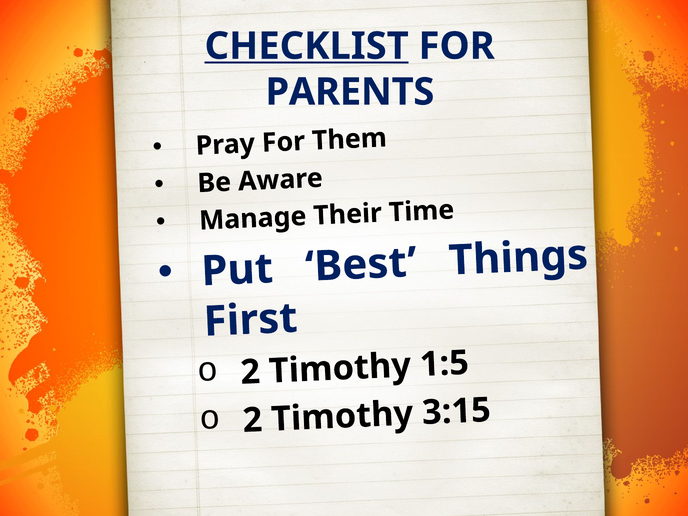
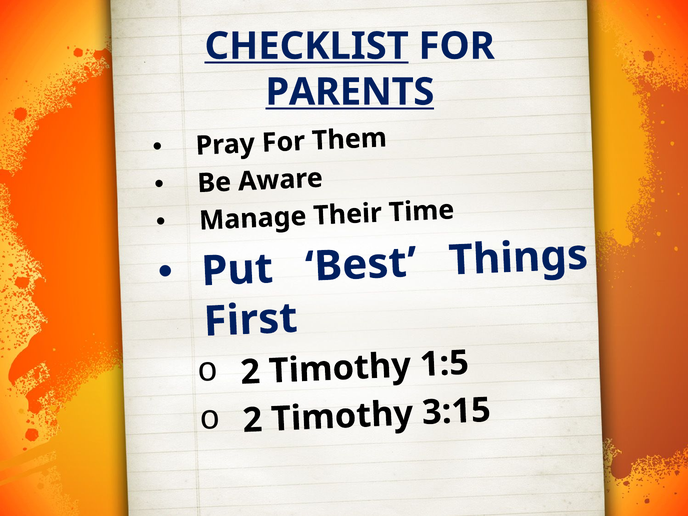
PARENTS underline: none -> present (350, 92)
